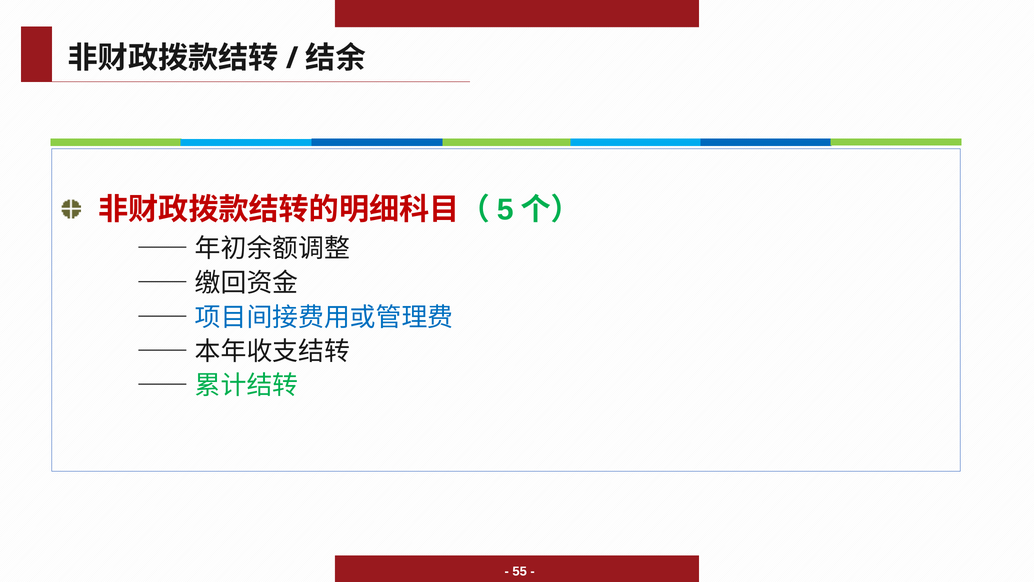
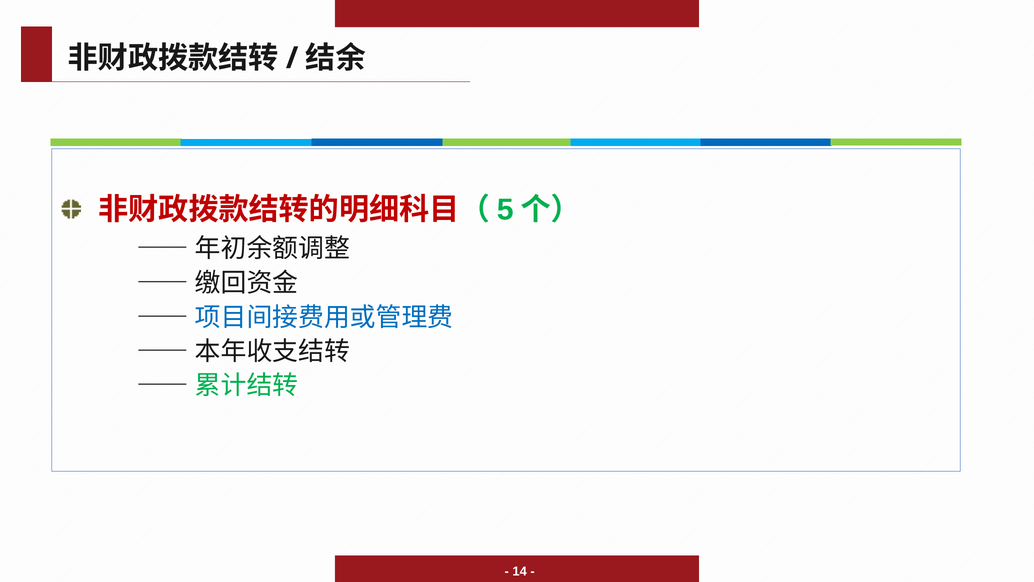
55: 55 -> 14 (520, 571)
